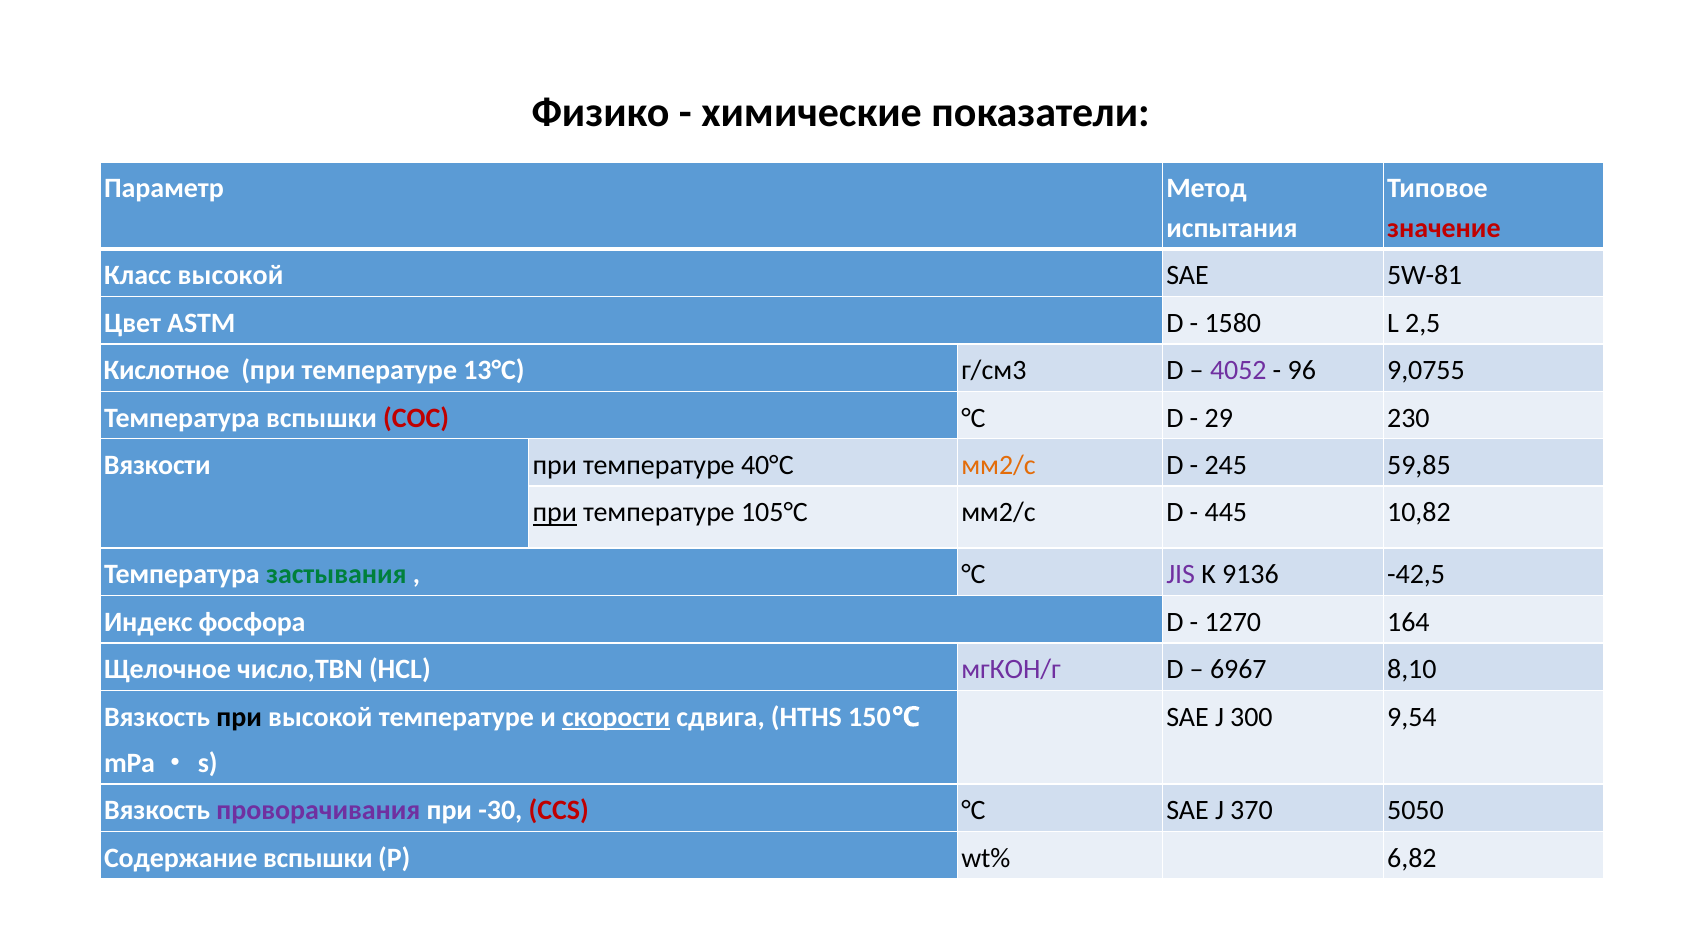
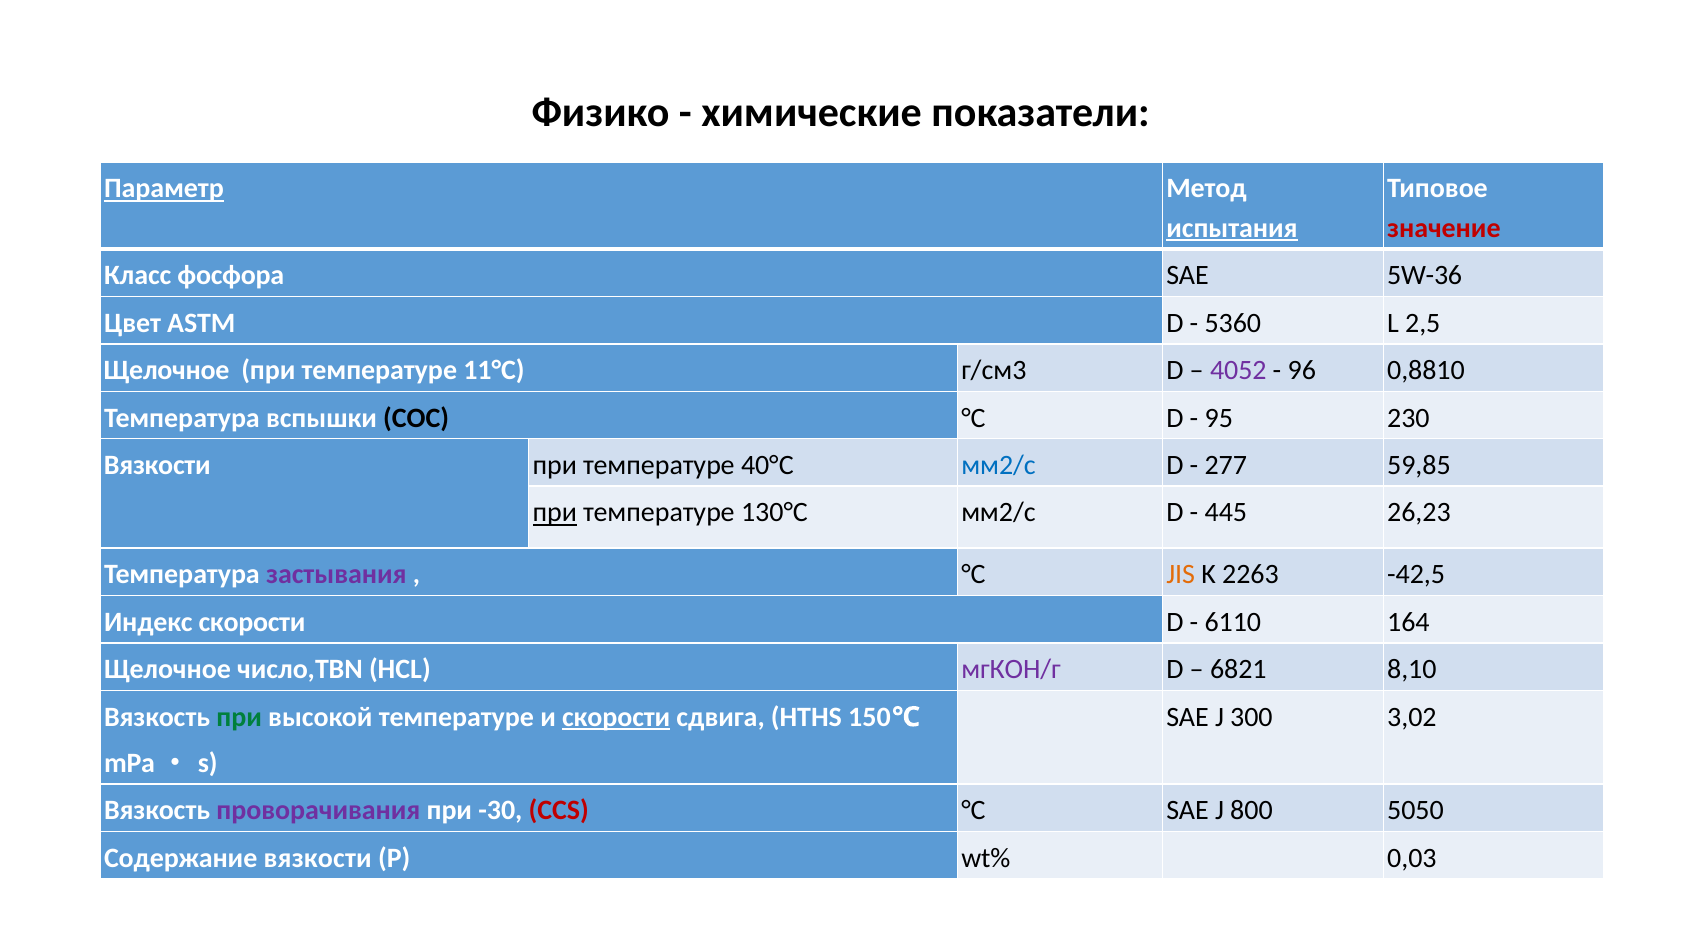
Параметр underline: none -> present (164, 189)
испытания underline: none -> present (1232, 228)
Класс высокой: высокой -> фосфора (231, 276)
5W-81: 5W-81 -> 5W-36 (1425, 276)
1580: 1580 -> 5360 (1233, 323)
Кислотное: Кислотное -> Щелочное (166, 370)
13°C: 13°C -> 11°C (494, 370)
9,0755: 9,0755 -> 0,8810 (1426, 370)
COC colour: red -> black (416, 418)
29: 29 -> 95 (1219, 418)
мм2/с colour: orange -> blue (999, 465)
245: 245 -> 277 (1226, 465)
105°C: 105°C -> 130°C (774, 513)
10,82: 10,82 -> 26,23 (1419, 513)
застывания colour: green -> purple (336, 575)
JIS colour: purple -> orange (1181, 575)
9136: 9136 -> 2263 (1250, 575)
Индекс фосфора: фосфора -> скорости (252, 622)
1270: 1270 -> 6110 (1233, 622)
6967: 6967 -> 6821 (1238, 670)
при colour: black -> green (239, 717)
9,54: 9,54 -> 3,02 (1412, 717)
370: 370 -> 800 (1251, 811)
Содержание вспышки: вспышки -> вязкости (318, 858)
6,82: 6,82 -> 0,03 (1412, 858)
